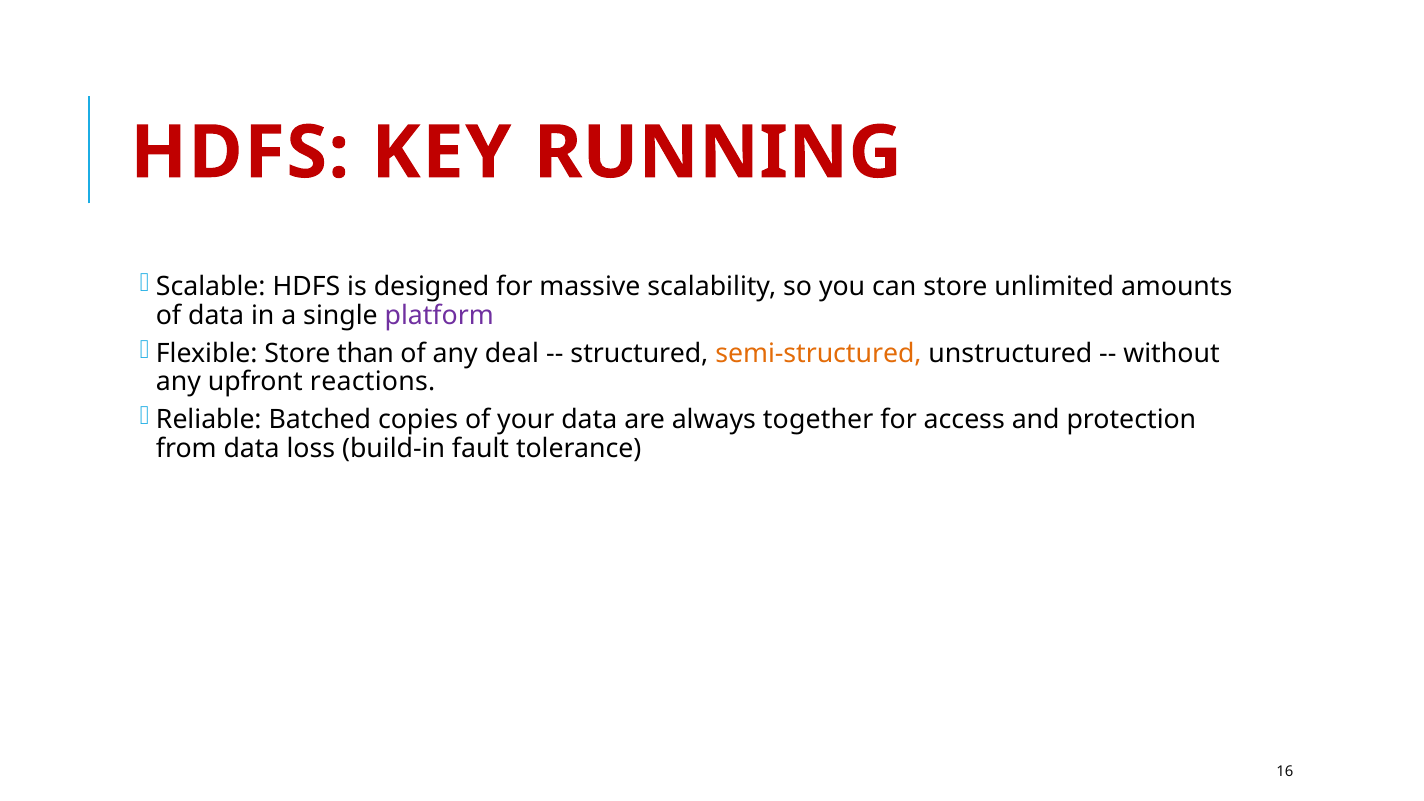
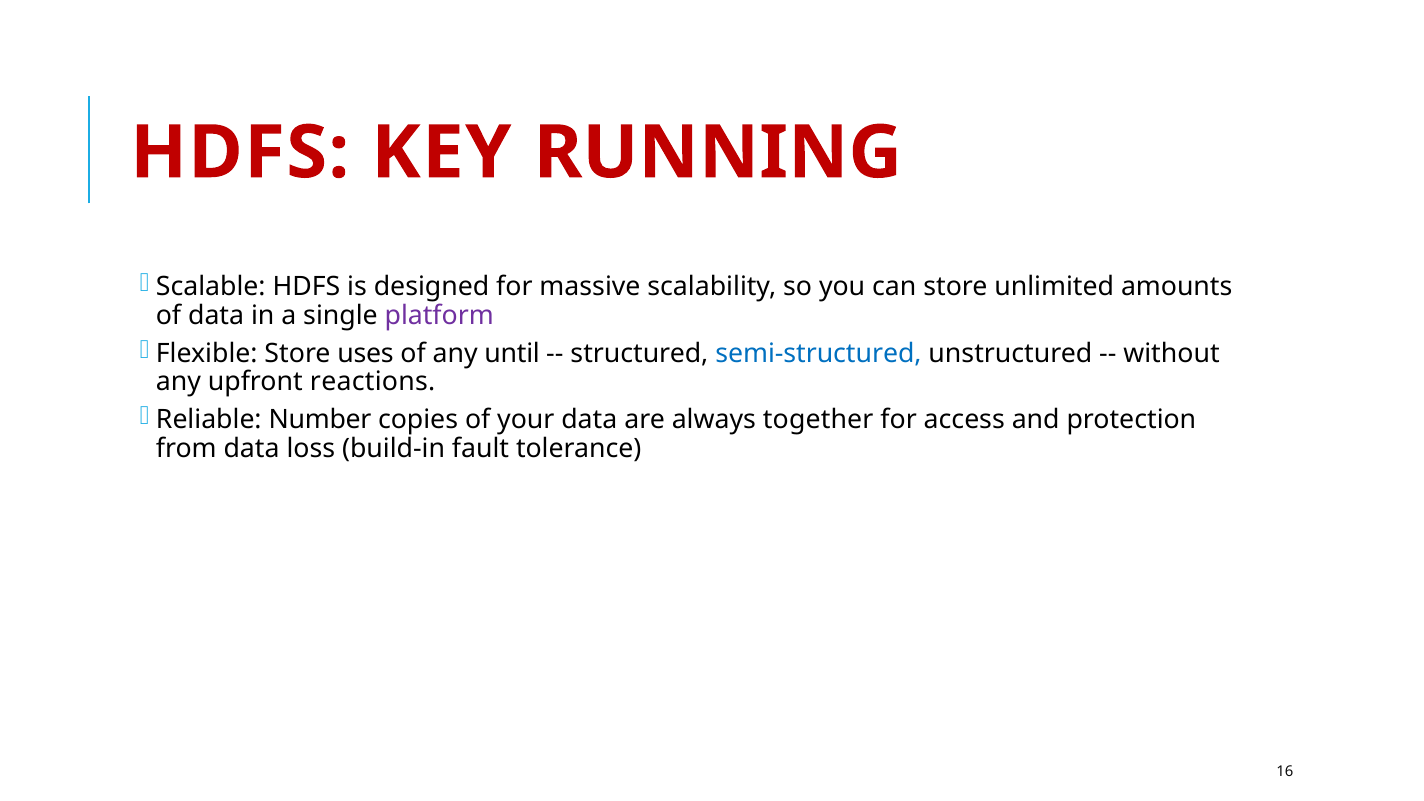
than: than -> uses (366, 353)
deal: deal -> until (512, 353)
semi-structured colour: orange -> blue (818, 353)
Batched: Batched -> Number (320, 420)
